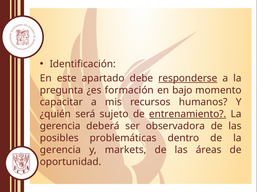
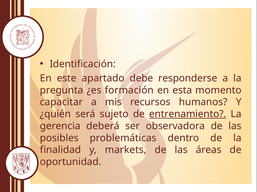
responderse underline: present -> none (188, 78)
bajo: bajo -> esta (182, 90)
gerencia: gerencia -> finalidad (61, 150)
